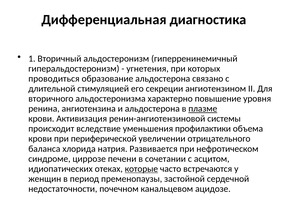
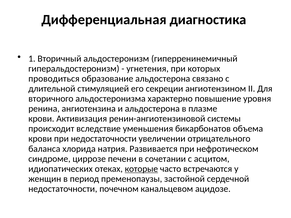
плазме underline: present -> none (203, 109)
профилактики: профилактики -> бикарбонатов (203, 129)
при периферической: периферической -> недостаточности (104, 139)
